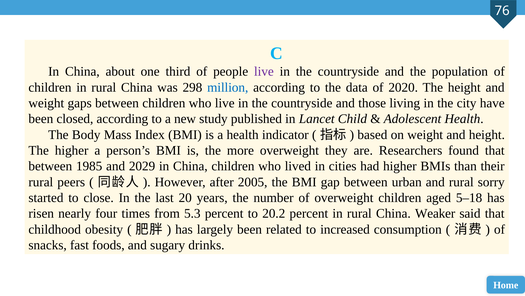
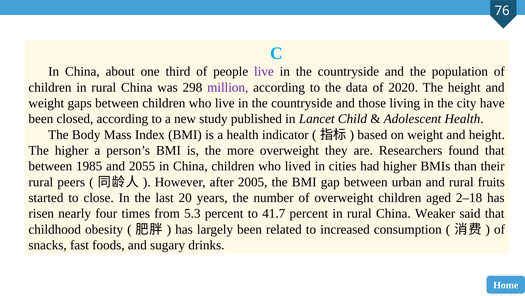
million colour: blue -> purple (228, 87)
2029: 2029 -> 2055 (142, 166)
sorry: sorry -> fruits (491, 182)
5–18: 5–18 -> 2–18 (469, 197)
20.2: 20.2 -> 41.7 (274, 213)
